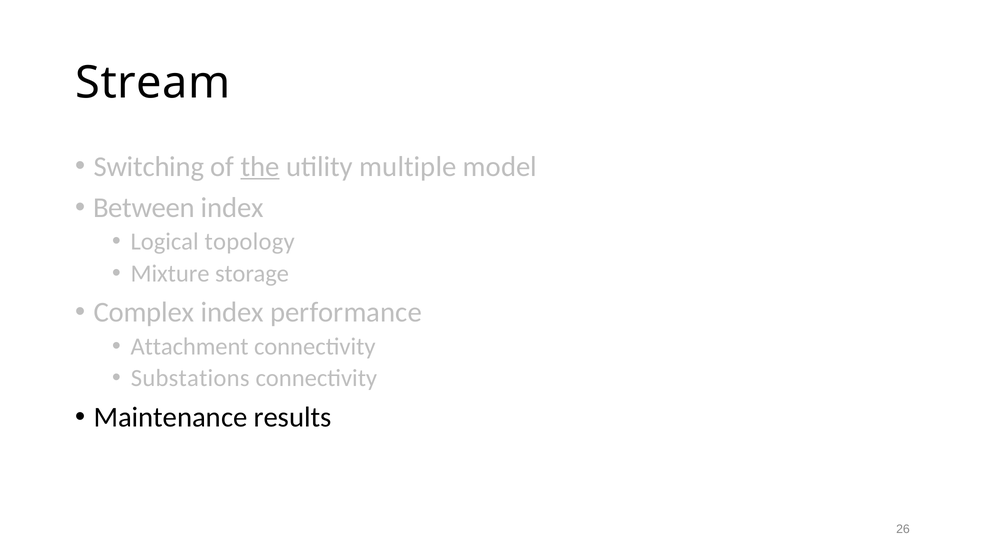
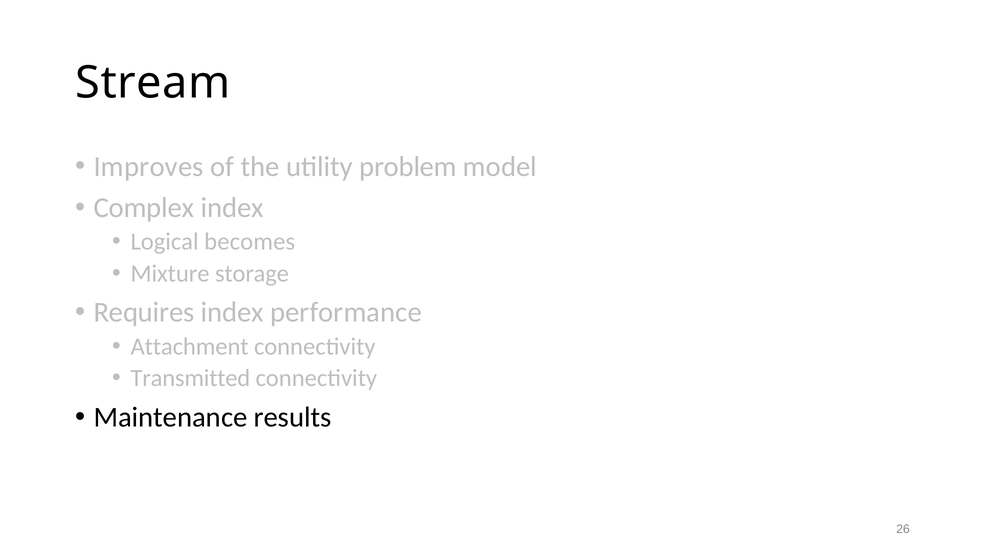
Switching: Switching -> Improves (149, 167)
the underline: present -> none (260, 167)
multiple: multiple -> problem (408, 167)
Between: Between -> Complex (144, 208)
topology: topology -> becomes (250, 242)
Complex: Complex -> Requires (144, 313)
Substations: Substations -> Transmitted (190, 378)
